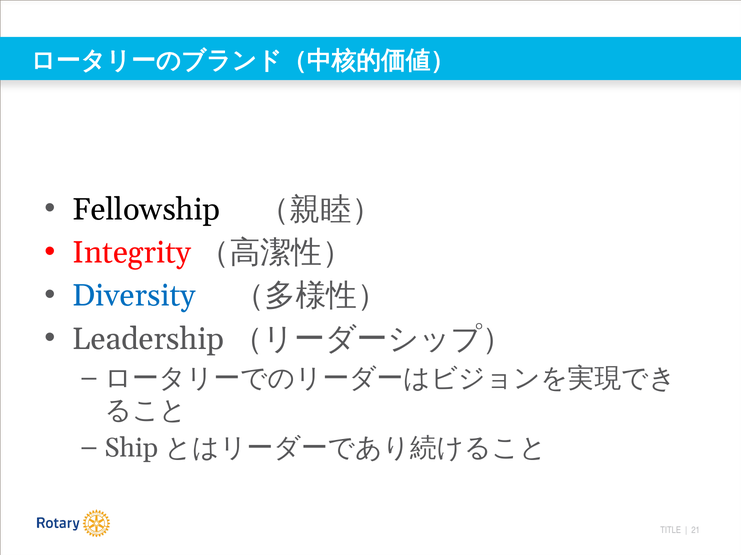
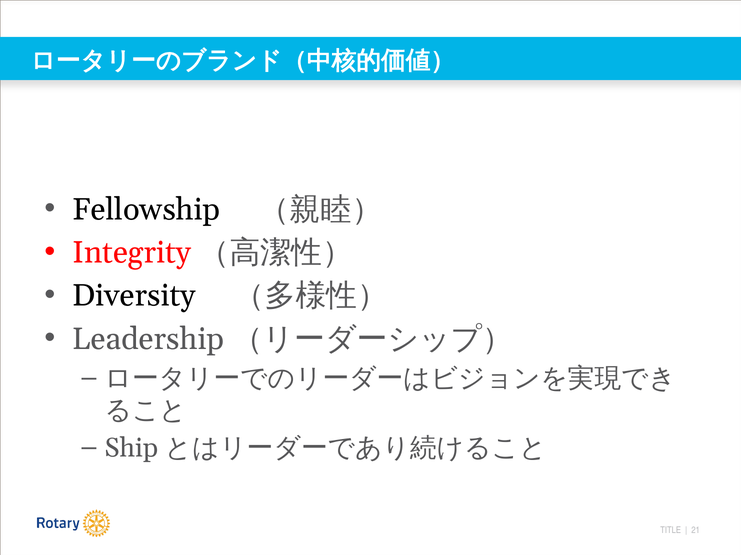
Diversity colour: blue -> black (134, 296)
